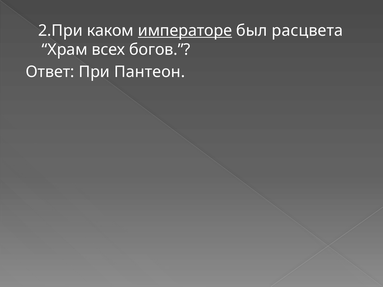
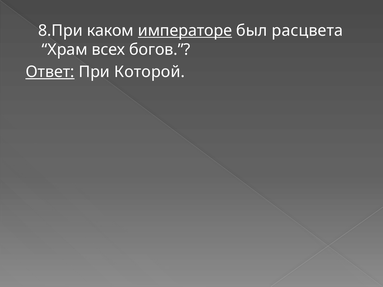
2.При: 2.При -> 8.При (60, 31)
Ответ underline: none -> present (50, 72)
Пантеон: Пантеон -> Которой (150, 72)
